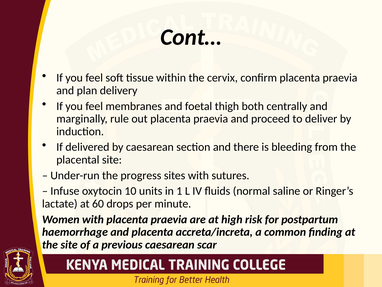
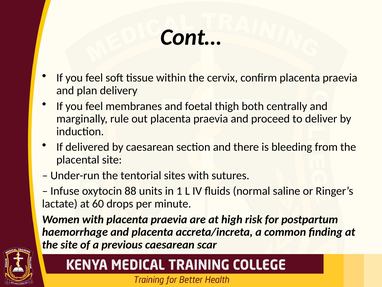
progress: progress -> tentorial (141, 175)
10: 10 -> 88 (130, 191)
